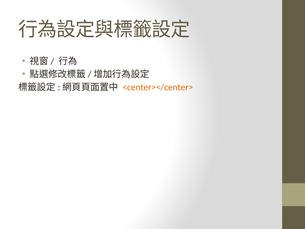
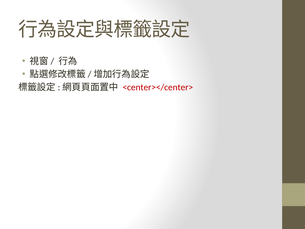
<center></center> colour: orange -> red (158, 87)
